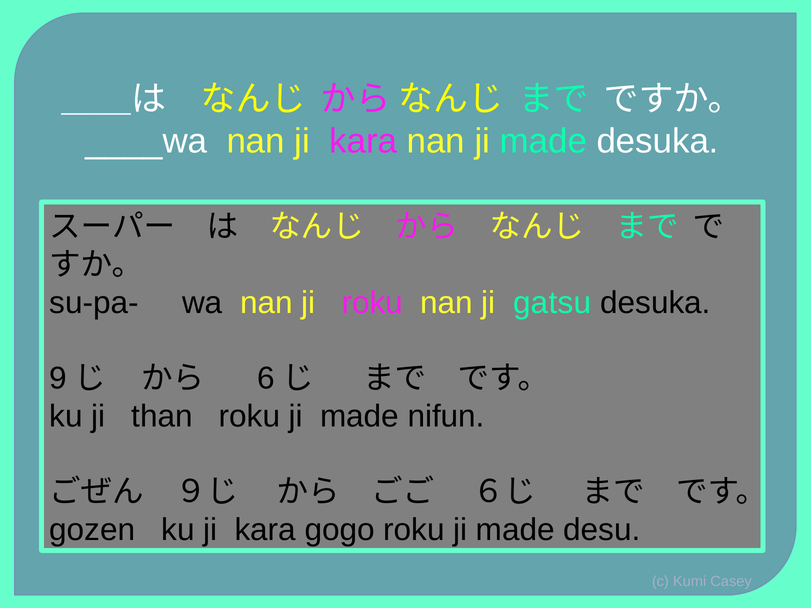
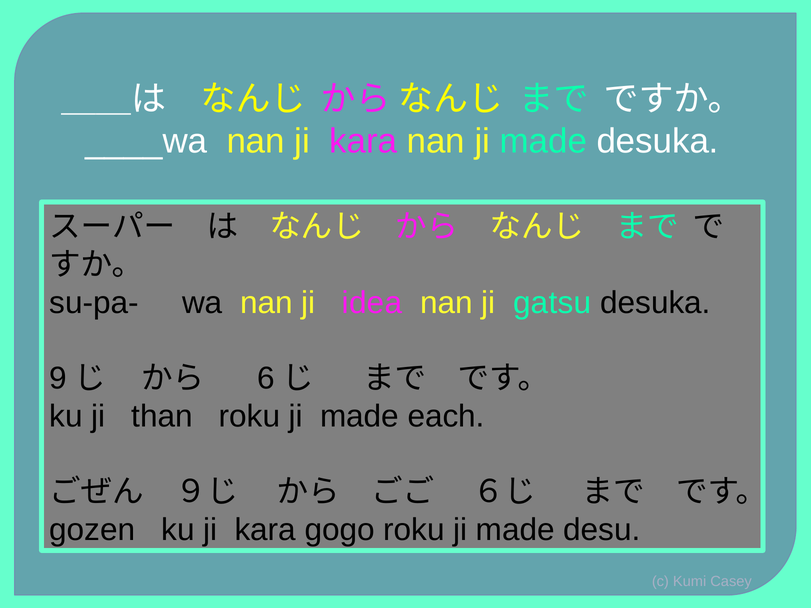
ji roku: roku -> idea (372, 303)
nifun: nifun -> each (446, 416)
